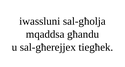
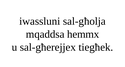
għandu: għandu -> hemmx (83, 34)
